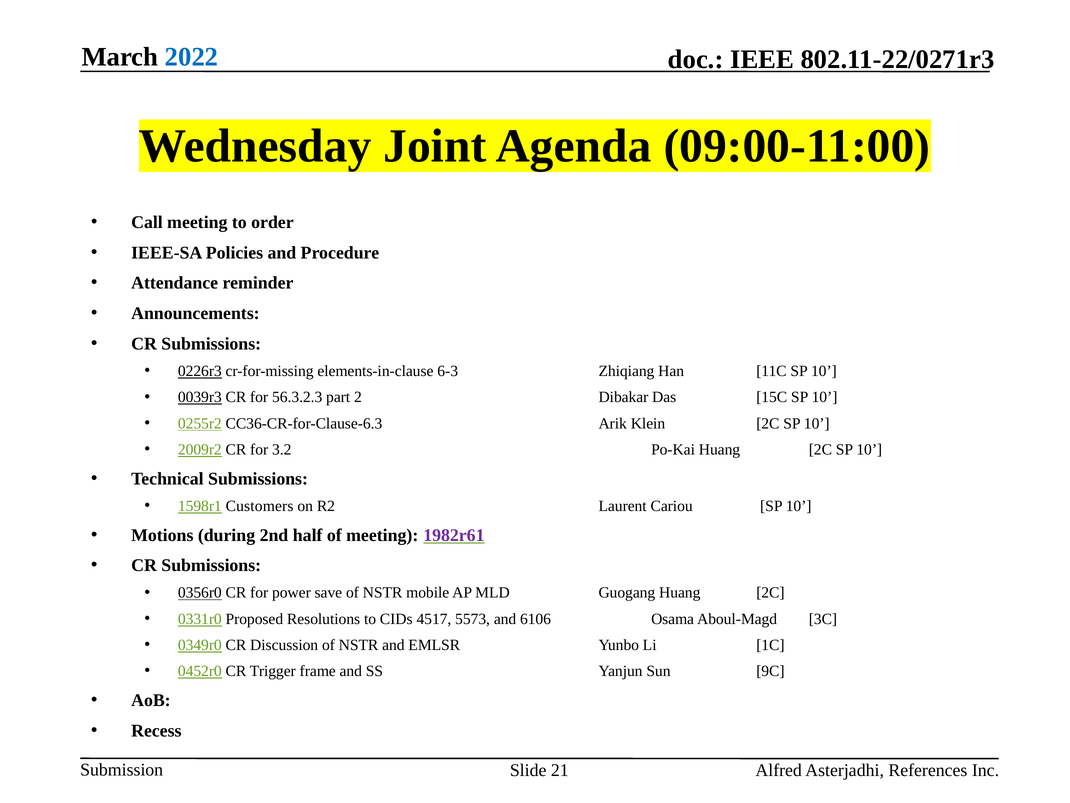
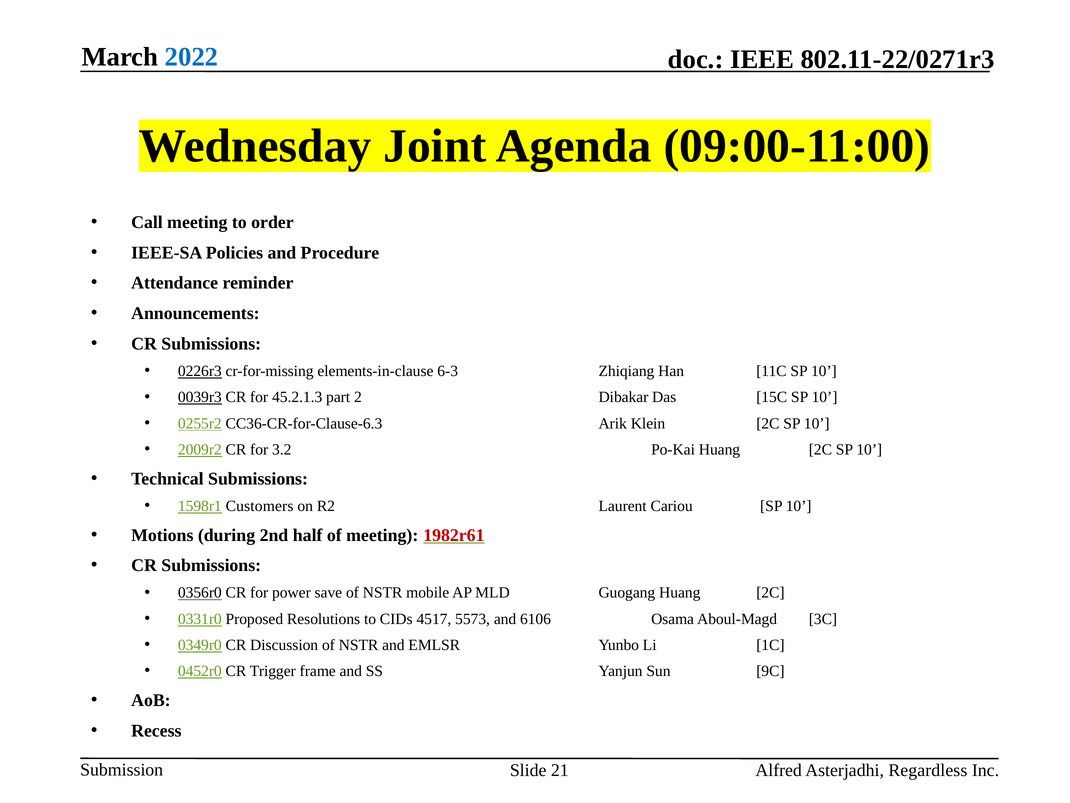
56.3.2.3: 56.3.2.3 -> 45.2.1.3 (297, 397)
1982r61 colour: purple -> red (454, 535)
References: References -> Regardless (928, 770)
